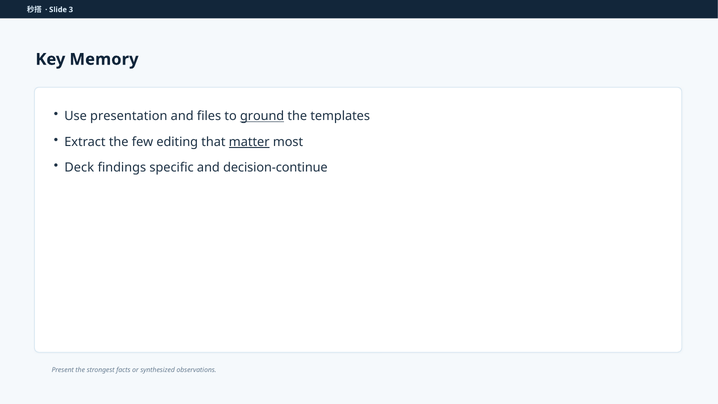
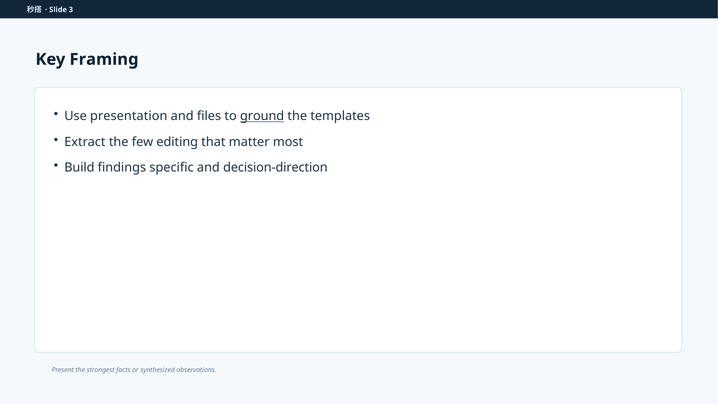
Memory: Memory -> Framing (104, 59)
matter underline: present -> none (249, 142)
Deck: Deck -> Build (79, 168)
decision-continue: decision-continue -> decision-direction (275, 168)
